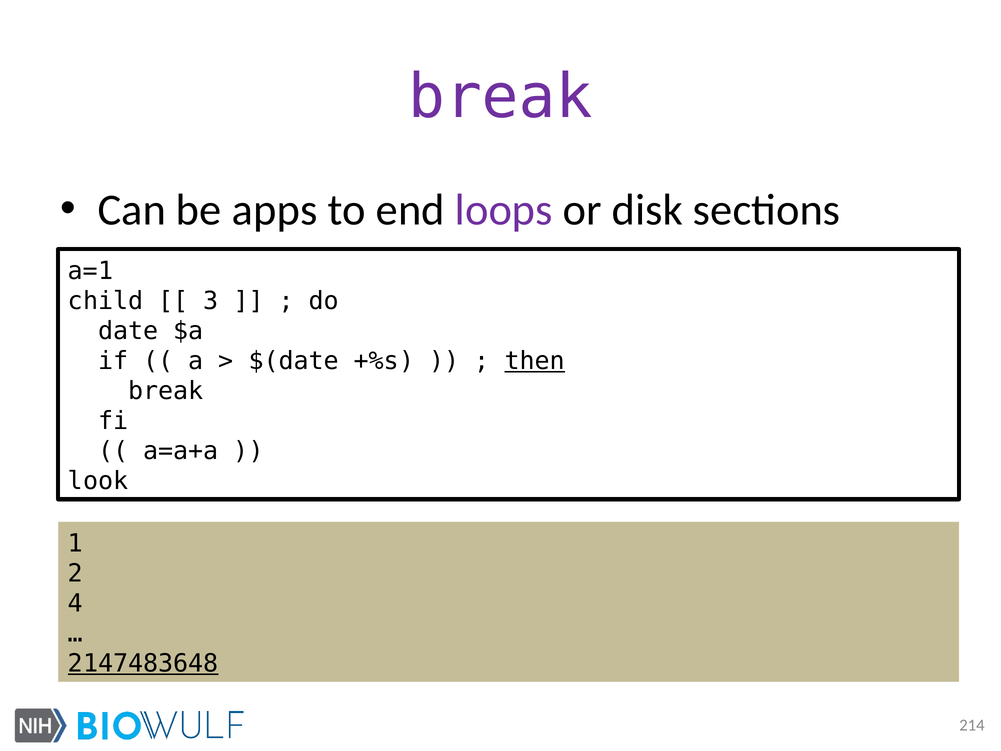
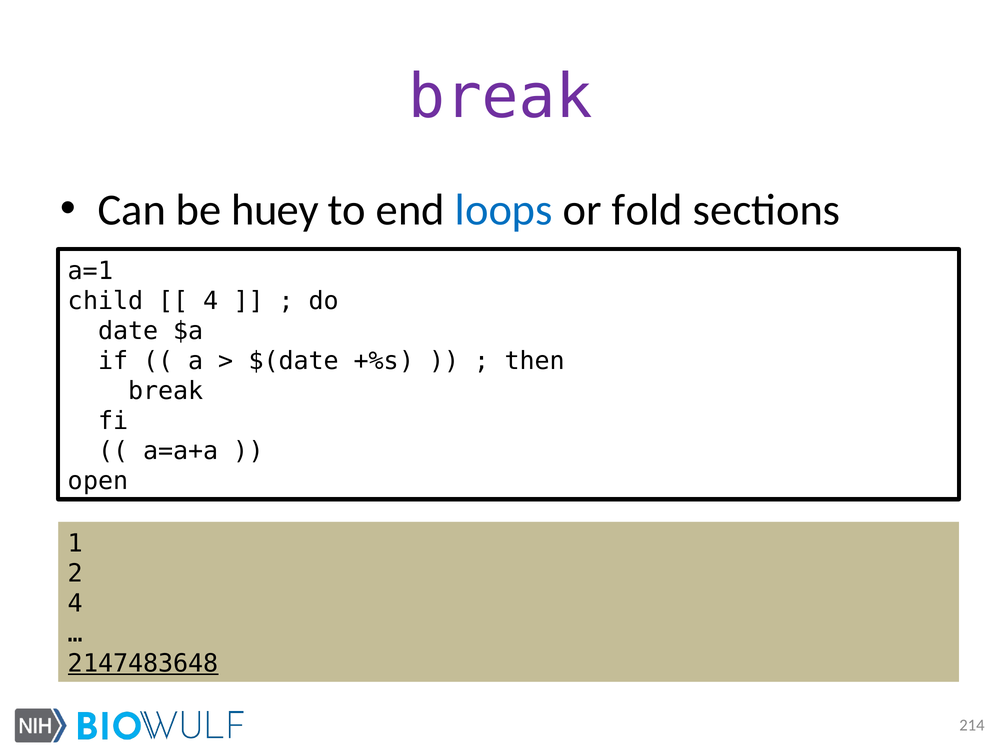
apps: apps -> huey (275, 210)
loops colour: purple -> blue (504, 210)
disk: disk -> fold (647, 210)
3: 3 -> 4 (211, 301)
then underline: present -> none (535, 361)
look: look -> open (98, 481)
